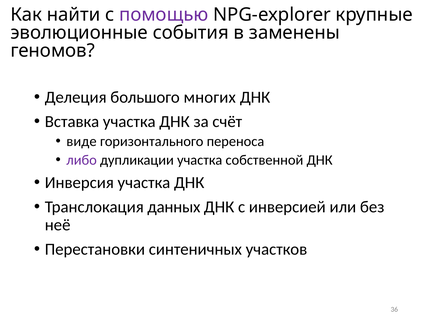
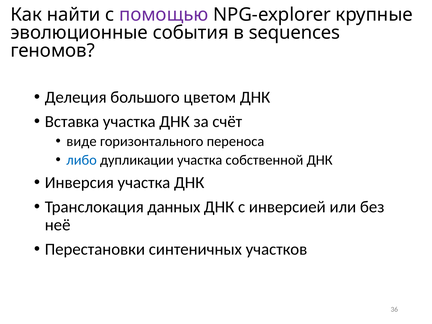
заменены: заменены -> sequences (295, 33)
многих: многих -> цветом (210, 97)
либо colour: purple -> blue (82, 160)
